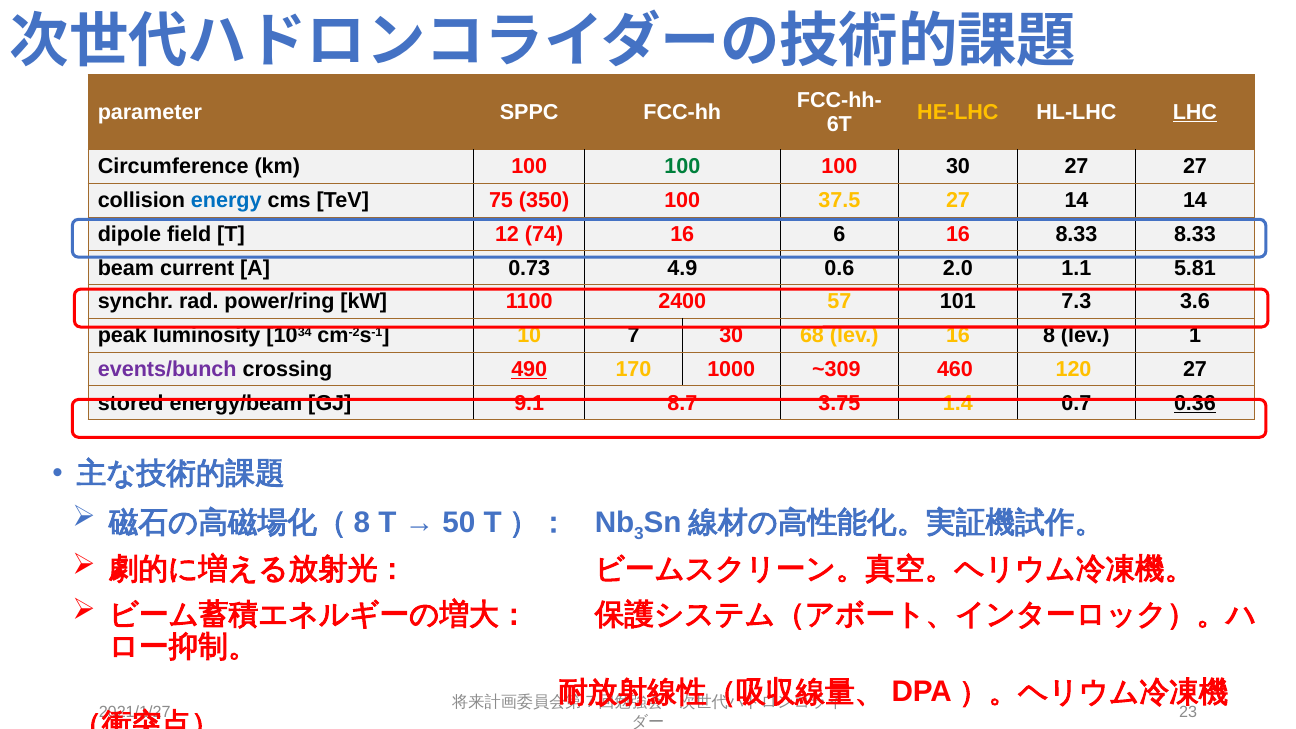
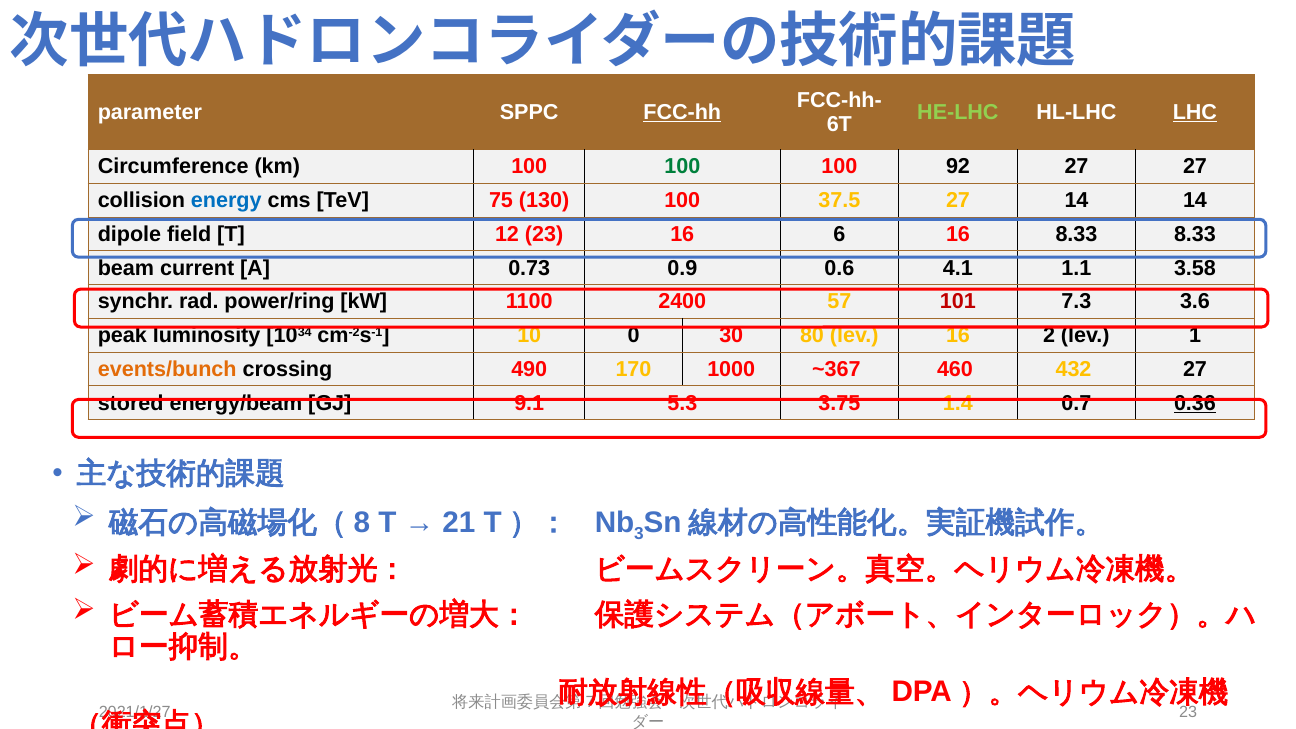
FCC-hh underline: none -> present (682, 112)
HE-LHC colour: yellow -> light green (958, 112)
100 30: 30 -> 92 (958, 167)
350: 350 -> 130 (544, 201)
12 74: 74 -> 23 (544, 234)
4.9: 4.9 -> 0.9 (682, 268)
2.0: 2.0 -> 4.1 (958, 268)
5.81: 5.81 -> 3.58 (1195, 268)
101 colour: black -> red (958, 302)
7: 7 -> 0 (634, 336)
68: 68 -> 80 (812, 336)
8: 8 -> 2 (1049, 336)
events/bunch colour: purple -> orange (167, 369)
490 underline: present -> none (529, 369)
~309: ~309 -> ~367 (836, 369)
120: 120 -> 432 (1074, 369)
8.7: 8.7 -> 5.3 (682, 403)
50: 50 -> 21 (459, 522)
